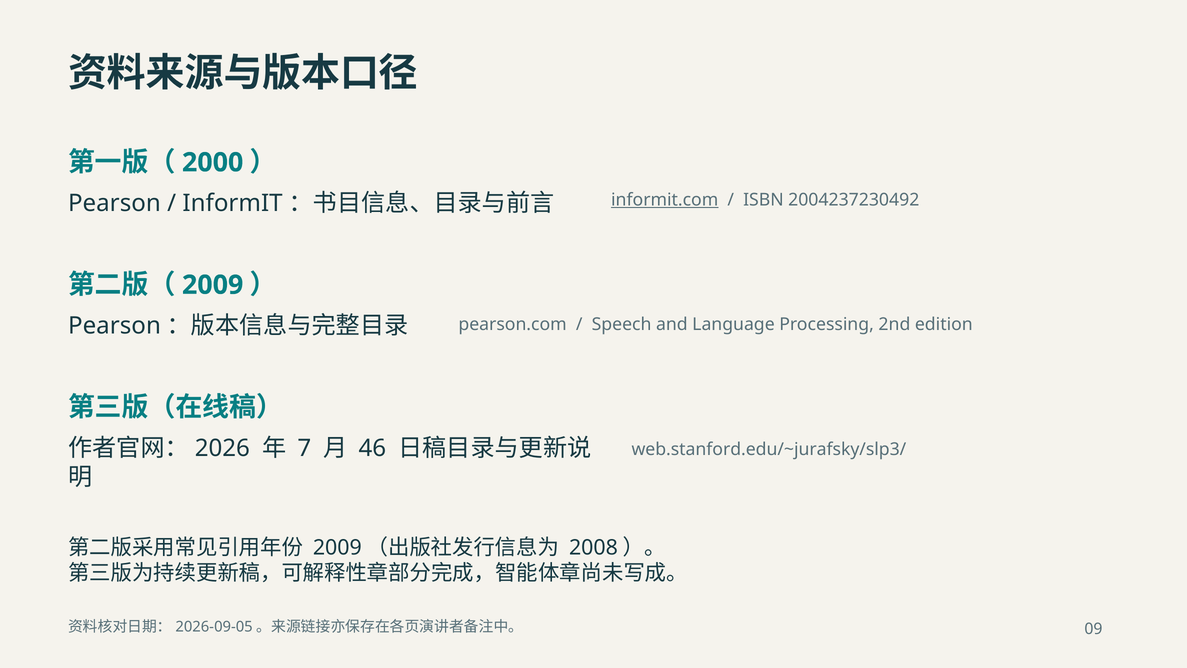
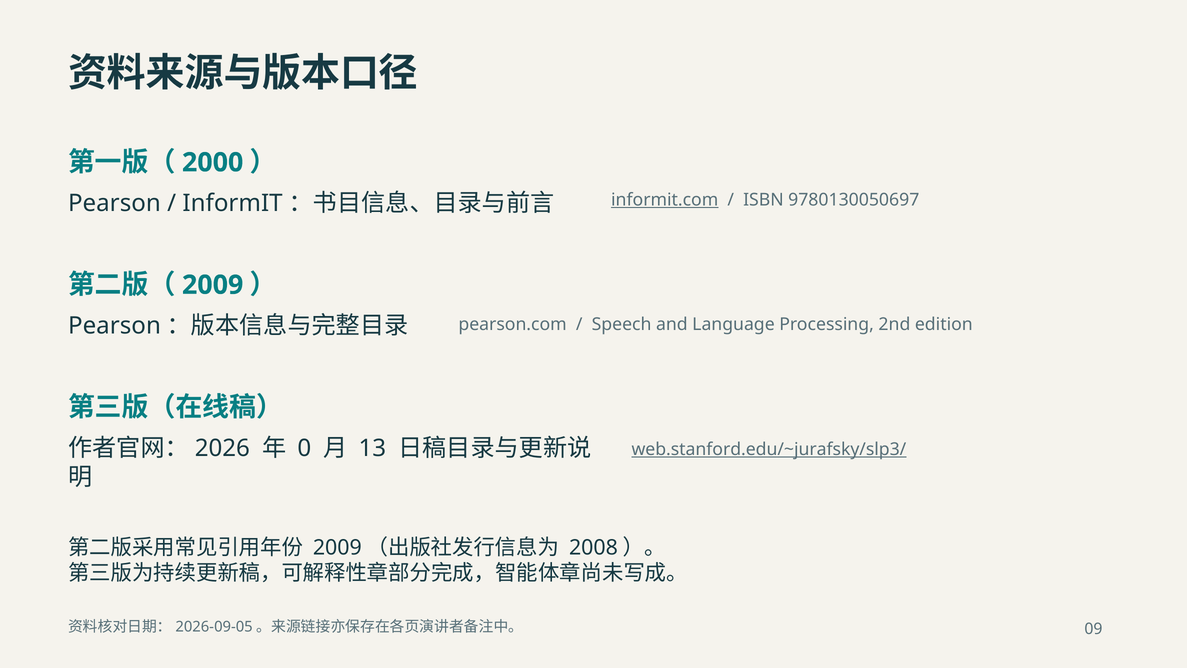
2004237230492: 2004237230492 -> 9780130050697 (854, 200)
7: 7 -> 0 (304, 448)
46: 46 -> 13 (372, 448)
web.stanford.edu/~jurafsky/slp3/ underline: none -> present (769, 449)
